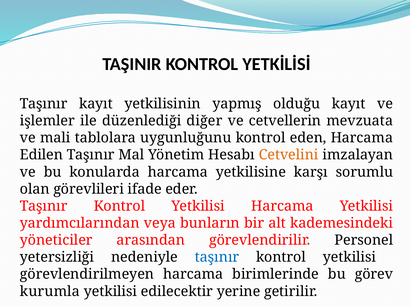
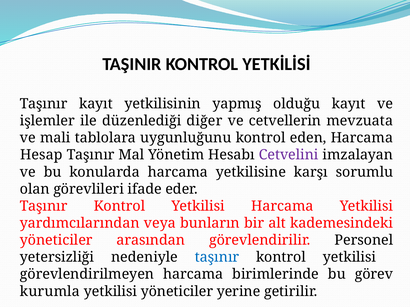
Edilen: Edilen -> Hesap (41, 155)
Cetvelini colour: orange -> purple (289, 155)
yetkilisi edilecektir: edilecektir -> yöneticiler (177, 292)
